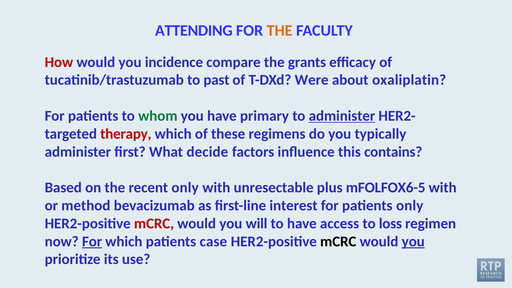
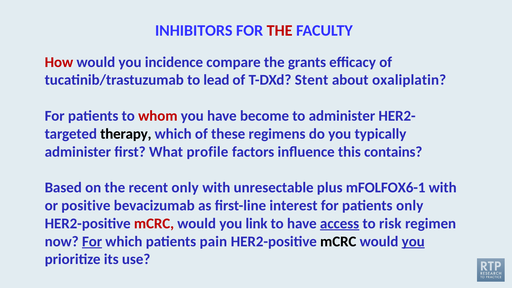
ATTENDING: ATTENDING -> INHIBITORS (194, 31)
THE colour: orange -> red (280, 31)
past: past -> lead (216, 80)
Were: Were -> Stent (312, 80)
whom colour: green -> red (158, 116)
primary: primary -> become (265, 116)
administer underline: present -> none (342, 116)
therapy colour: red -> black (126, 134)
decide: decide -> profile (207, 152)
mFOLFOX6-5: mFOLFOX6-5 -> mFOLFOX6-1 (386, 188)
method: method -> positive (86, 206)
will: will -> link (257, 224)
access underline: none -> present (340, 224)
loss: loss -> risk (390, 224)
case: case -> pain (213, 241)
